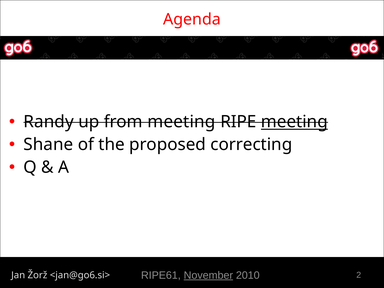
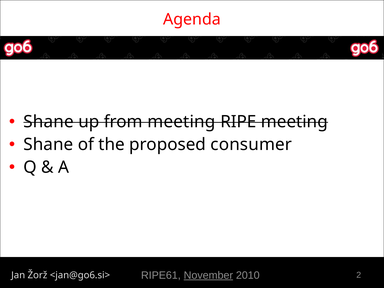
Randy: Randy -> Shane (49, 122)
meeting underline: present -> none (294, 122)
correcting: correcting -> consumer (251, 145)
